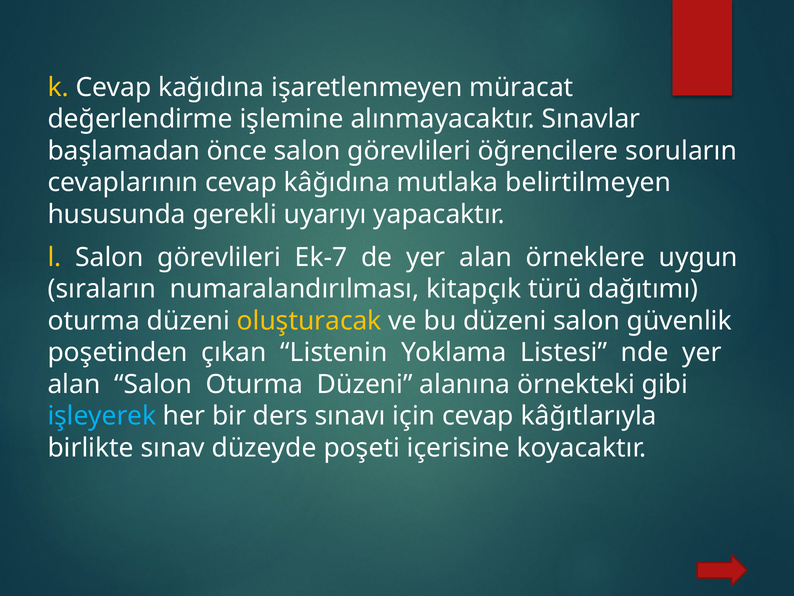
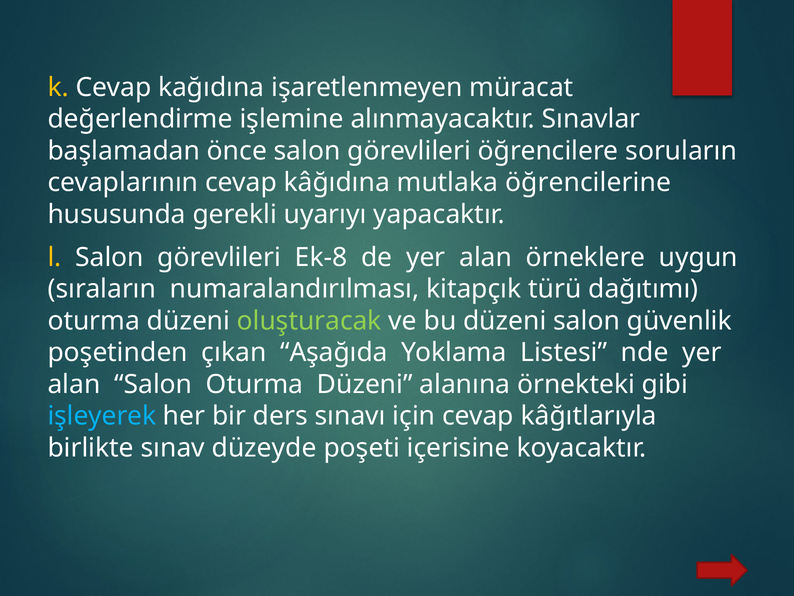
belirtilmeyen: belirtilmeyen -> öğrencilerine (588, 183)
Ek-7: Ek-7 -> Ek-8 (321, 257)
oluşturacak colour: yellow -> light green (309, 321)
Listenin: Listenin -> Aşağıda (334, 352)
